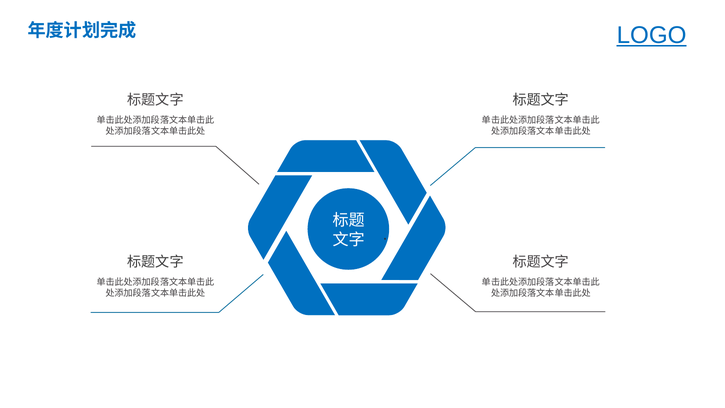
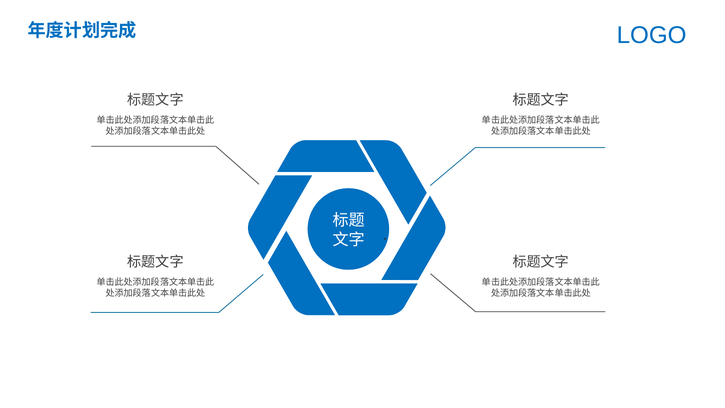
LOGO underline: present -> none (652, 35)
